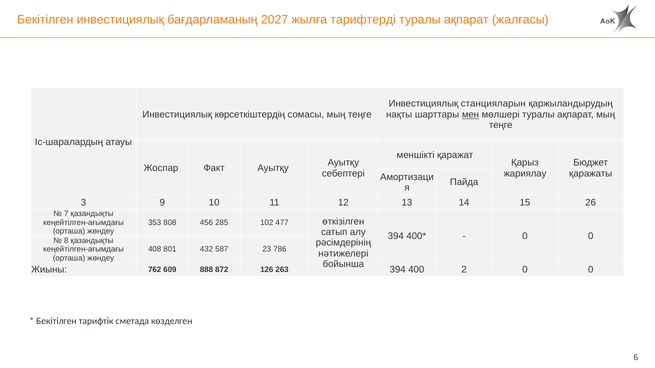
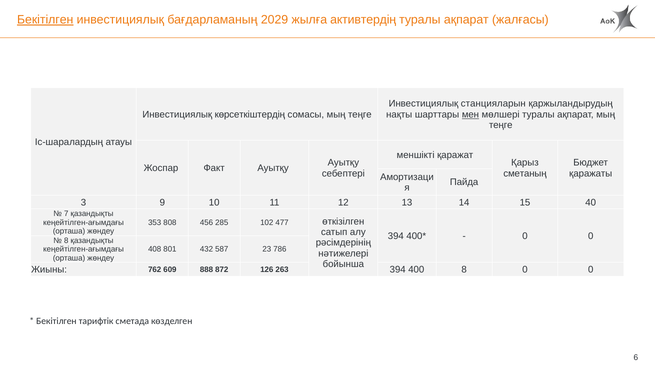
Бекітілген underline: none -> present (45, 20)
2027: 2027 -> 2029 (275, 20)
тарифтерді: тарифтерді -> активтердің (363, 20)
жариялау: жариялау -> сметаның (525, 174)
26: 26 -> 40 (591, 203)
400 2: 2 -> 8 (464, 270)
